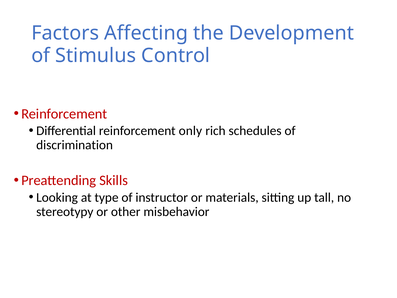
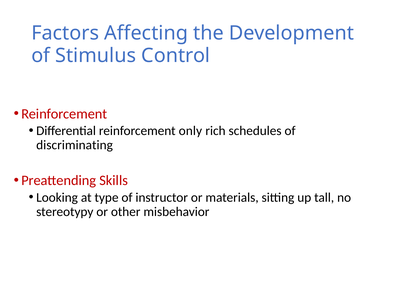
discrimination: discrimination -> discriminating (75, 145)
